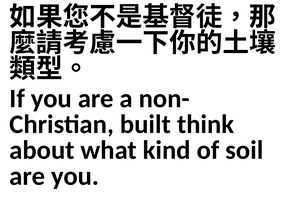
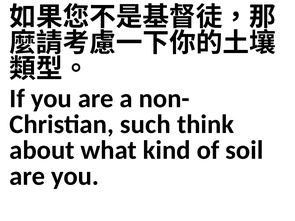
built: built -> such (145, 124)
